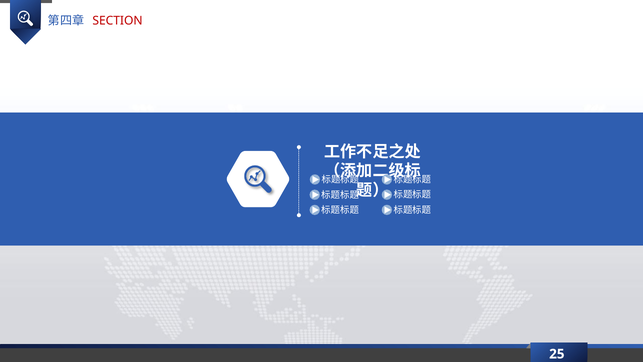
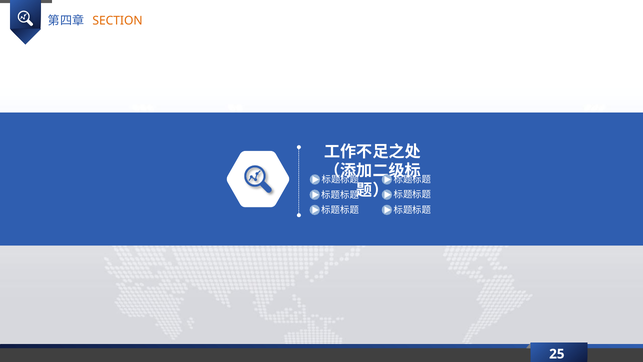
SECTION colour: red -> orange (118, 21)
